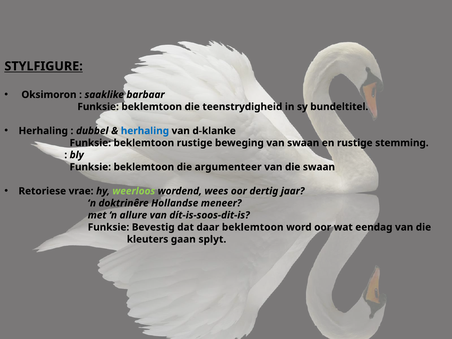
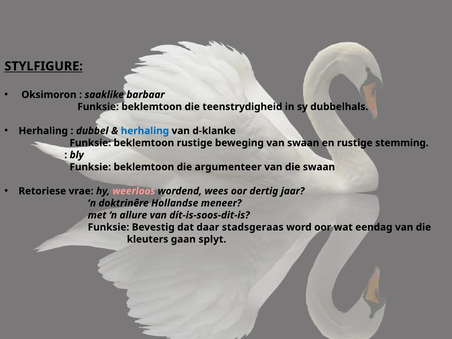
bundeltitel: bundeltitel -> dubbelhals (339, 107)
weerloos colour: light green -> pink (134, 191)
daar beklemtoon: beklemtoon -> stadsgeraas (253, 227)
